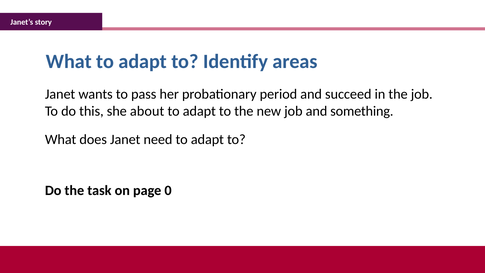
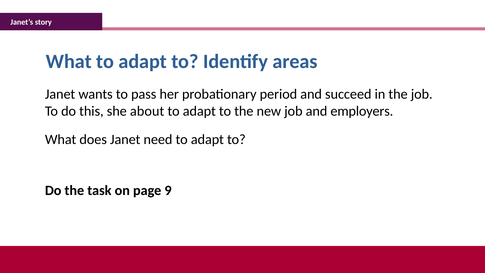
something: something -> employers (362, 111)
0: 0 -> 9 (168, 190)
